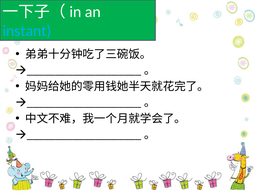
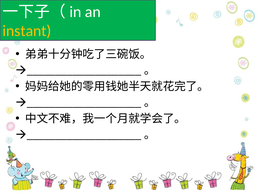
instant colour: light blue -> yellow (27, 31)
